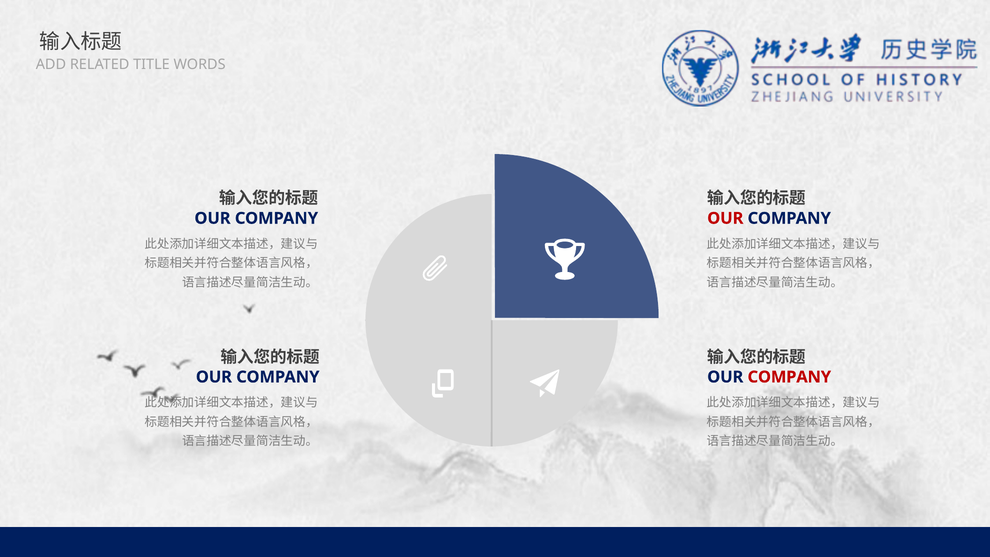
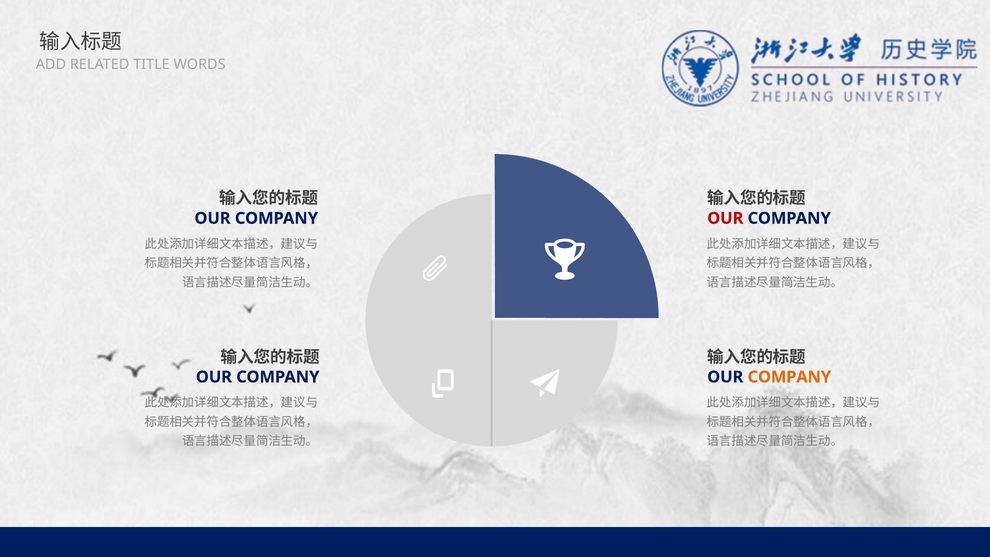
COMPANY colour: red -> orange (789, 377)
